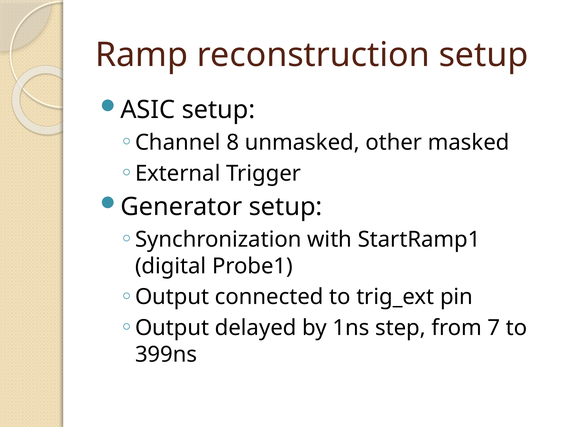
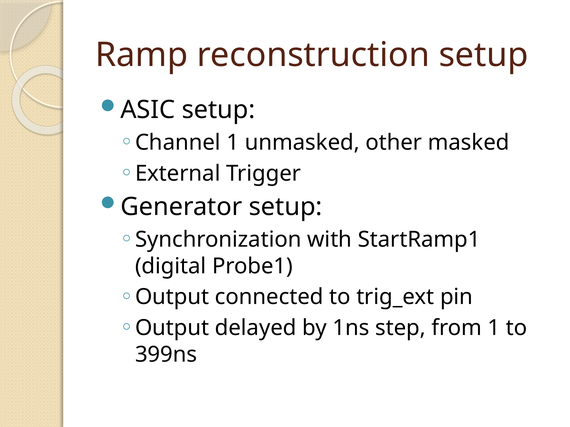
Channel 8: 8 -> 1 (233, 143)
from 7: 7 -> 1 (494, 328)
